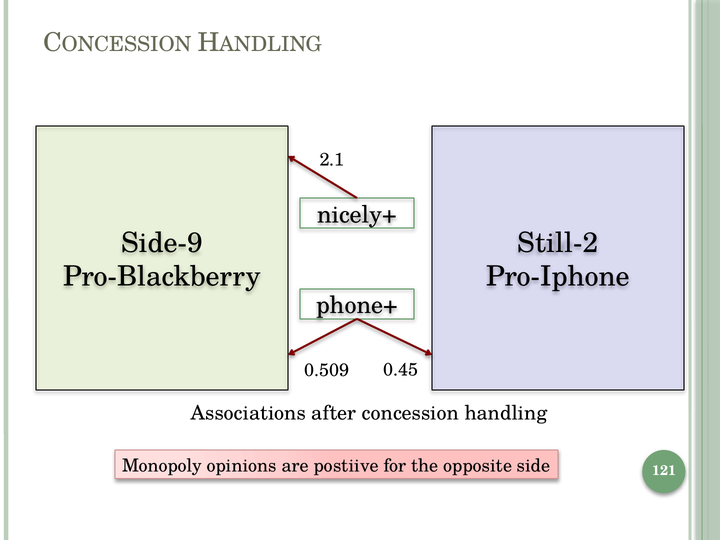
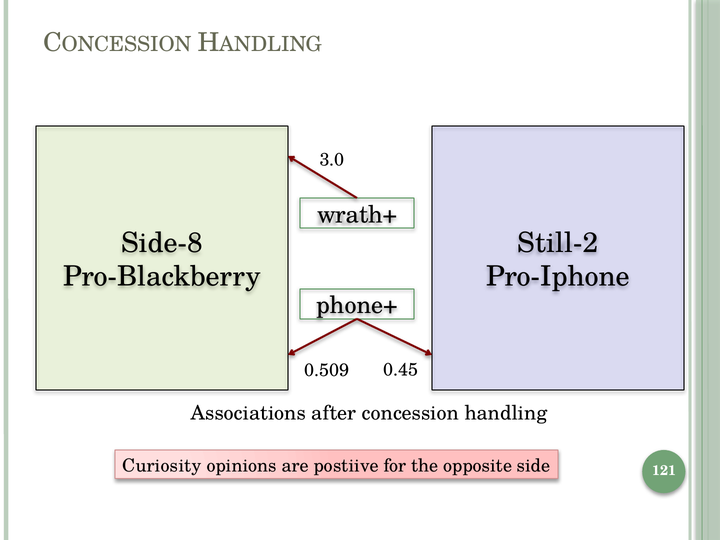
2.1: 2.1 -> 3.0 (332, 160)
nicely+: nicely+ -> wrath+ (357, 215)
Side-9: Side-9 -> Side-8 (162, 243)
Monopoly: Monopoly -> Curiosity (162, 466)
